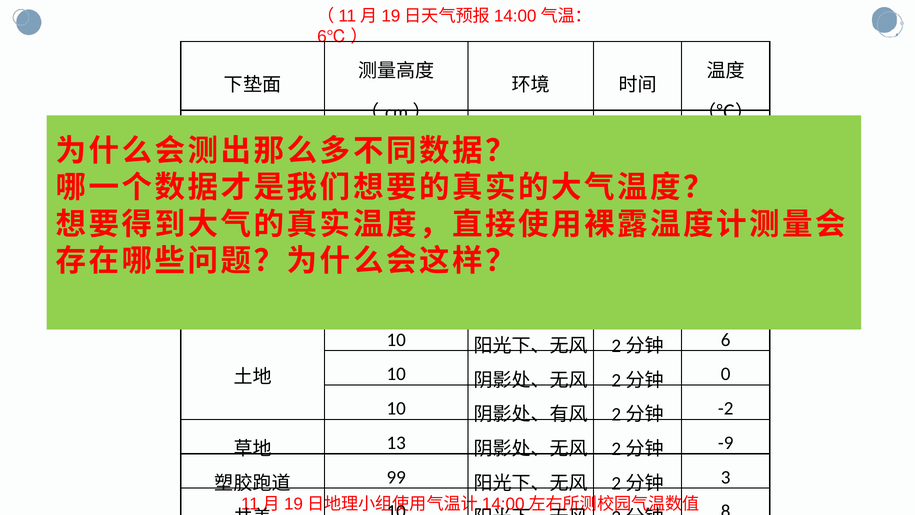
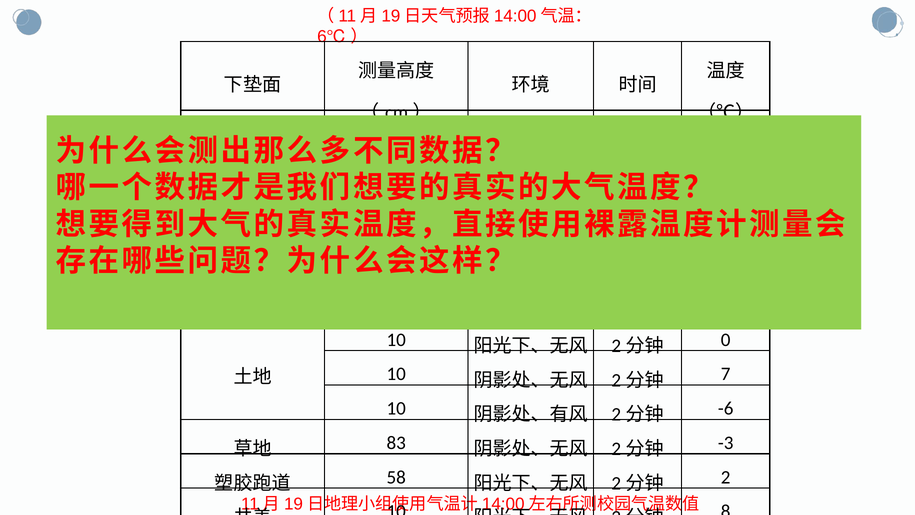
6: 6 -> 0 (726, 340)
0: 0 -> 7 (726, 374)
-2: -2 -> -6 (726, 408)
13: 13 -> 83 (396, 443)
-9: -9 -> -3 (726, 443)
99: 99 -> 58 (396, 477)
3: 3 -> 2 (726, 477)
